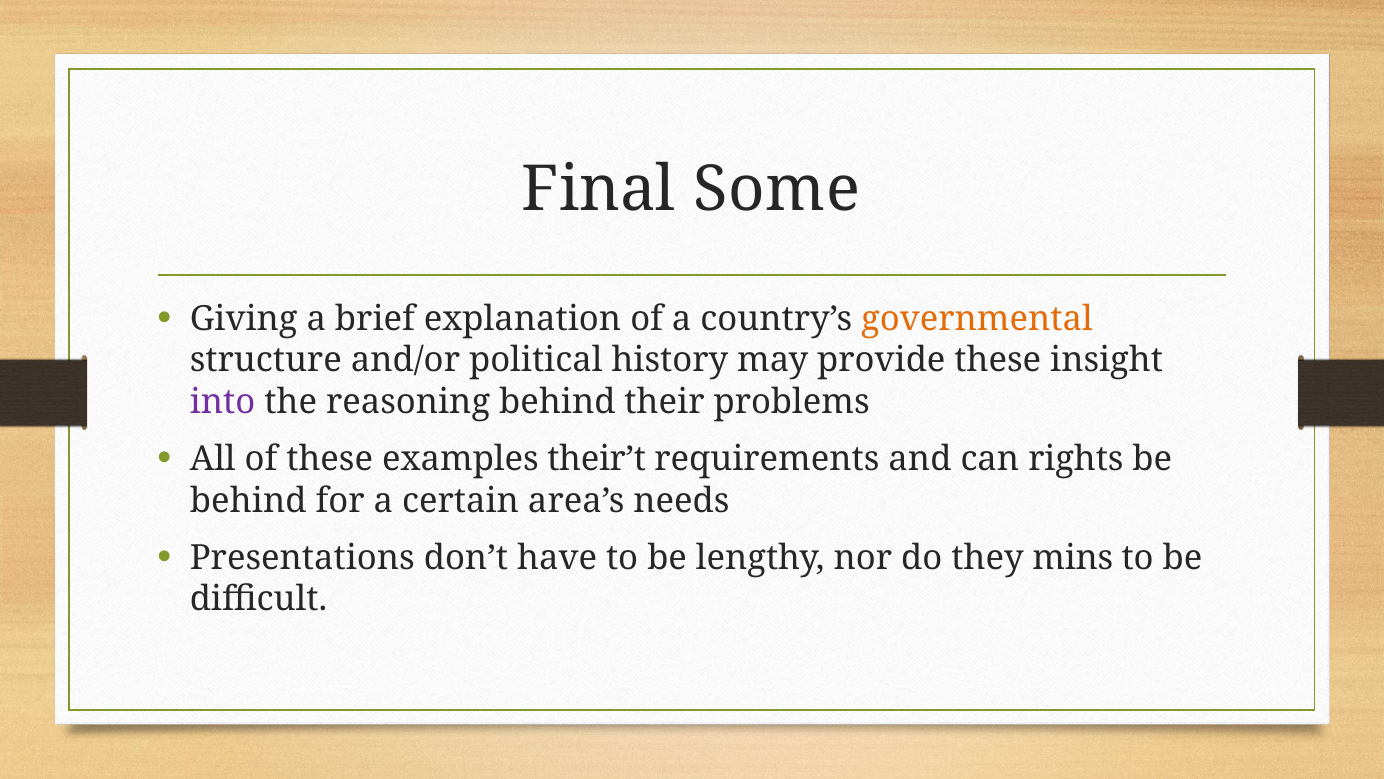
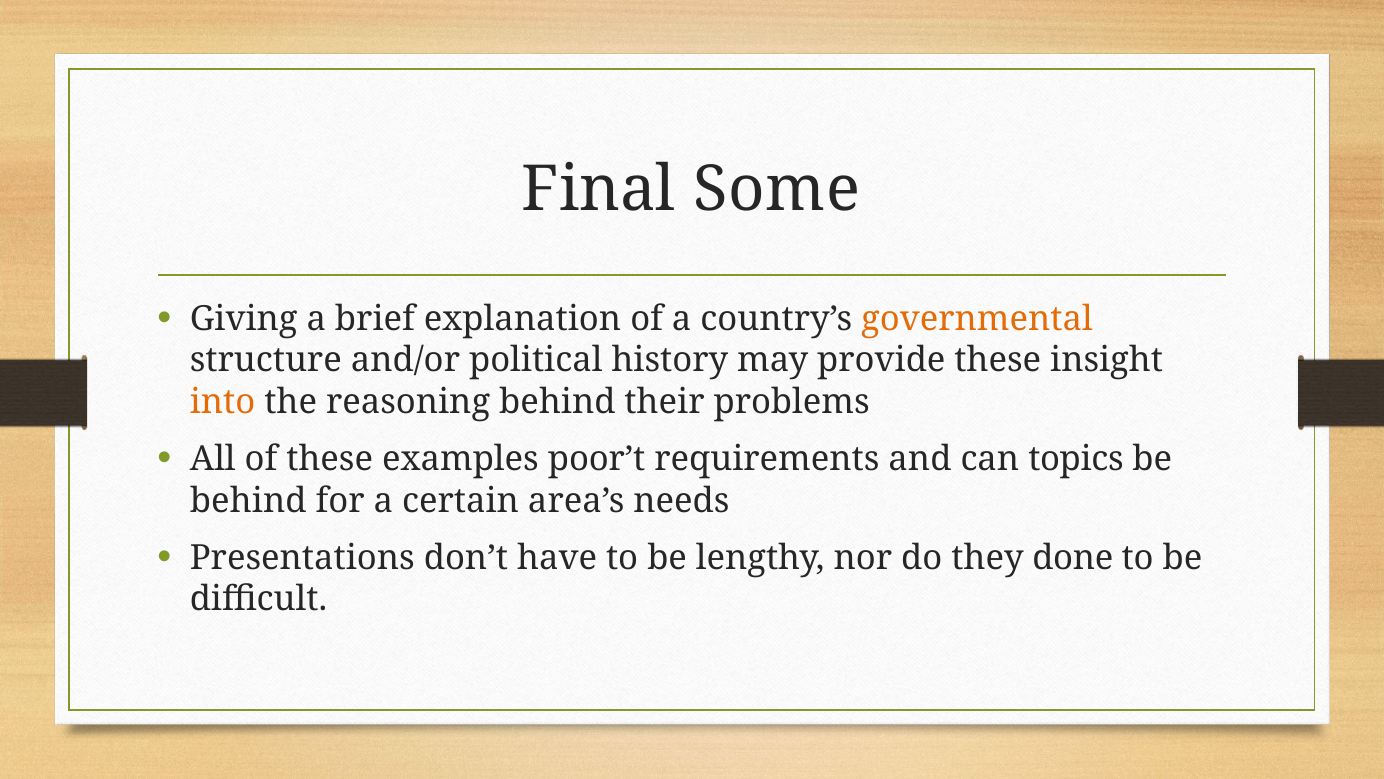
into colour: purple -> orange (223, 402)
their’t: their’t -> poor’t (597, 459)
rights: rights -> topics (1076, 459)
mins: mins -> done (1073, 557)
